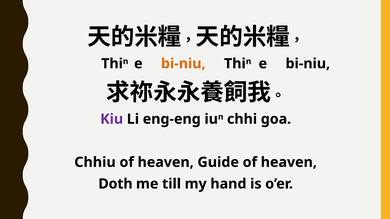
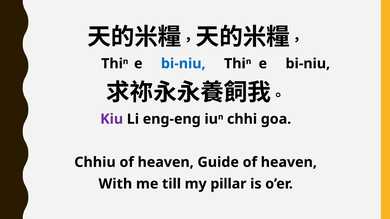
bi-niu colour: orange -> blue (183, 64)
Doth: Doth -> With (115, 184)
hand: hand -> pillar (228, 184)
